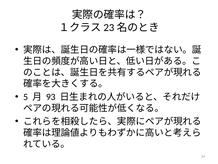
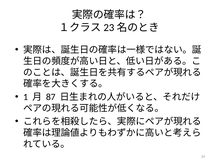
5: 5 -> 1 (26, 97)
93: 93 -> 87 (51, 97)
